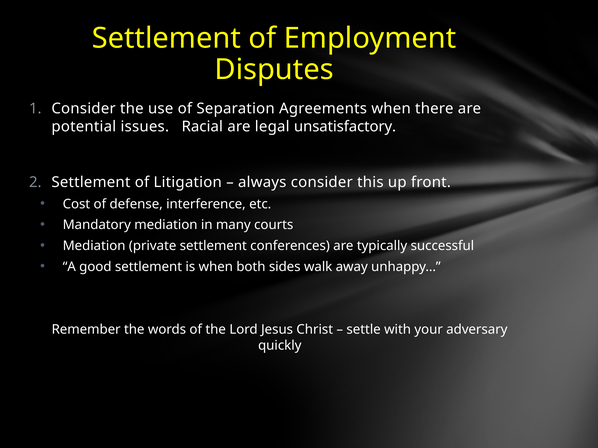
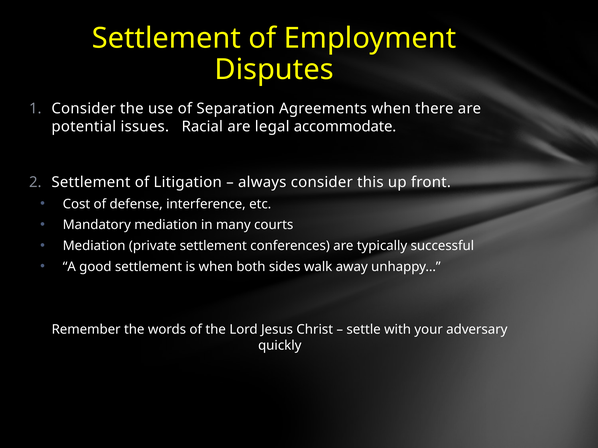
unsatisfactory: unsatisfactory -> accommodate (345, 127)
